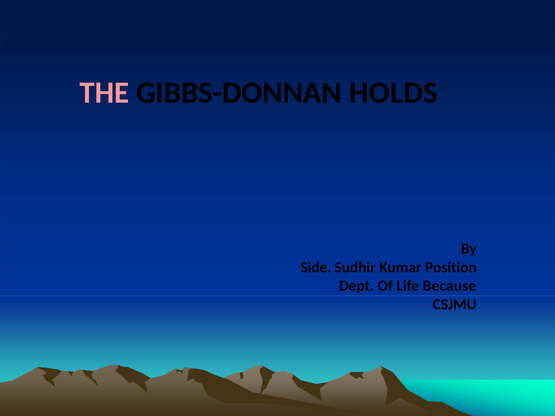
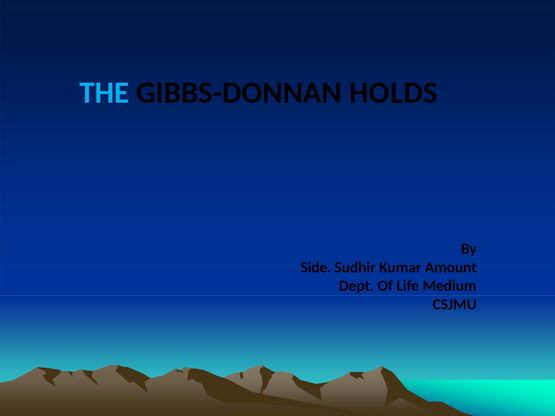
THE colour: pink -> light blue (104, 93)
Position: Position -> Amount (451, 267)
Because: Because -> Medium (450, 286)
